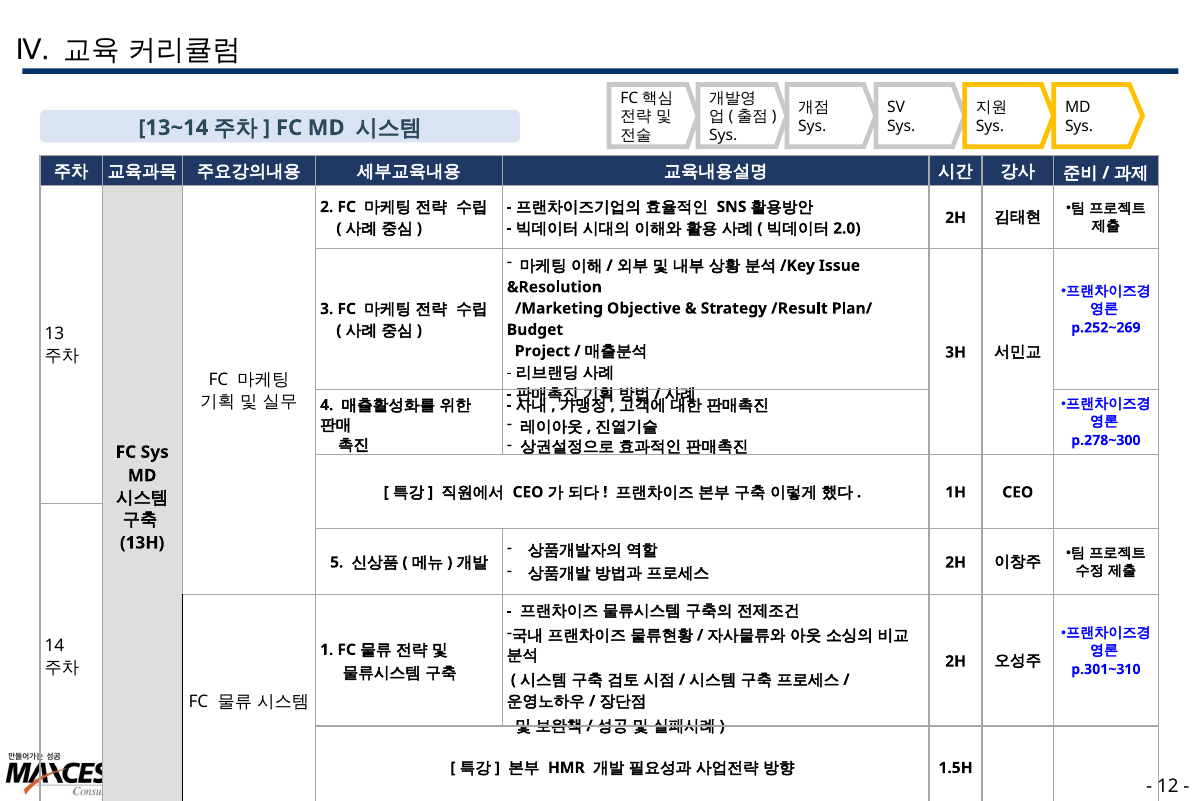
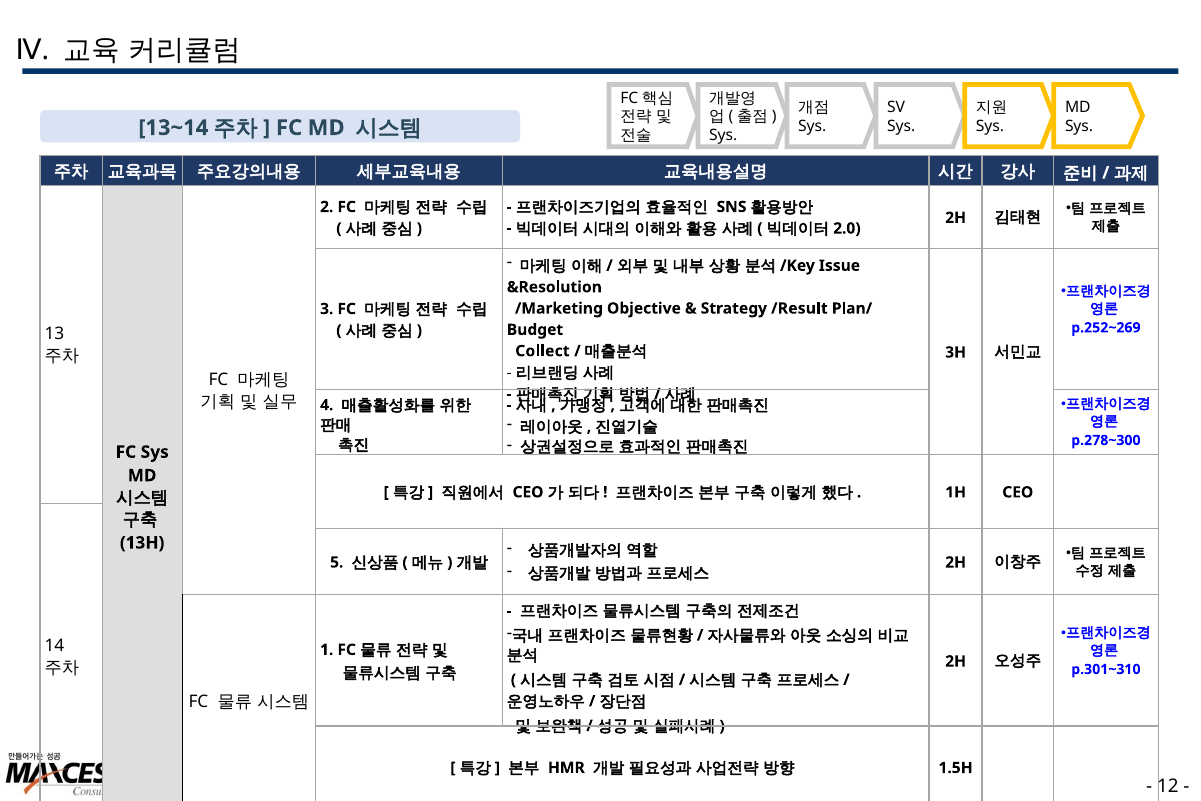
Project: Project -> Collect (542, 351)
